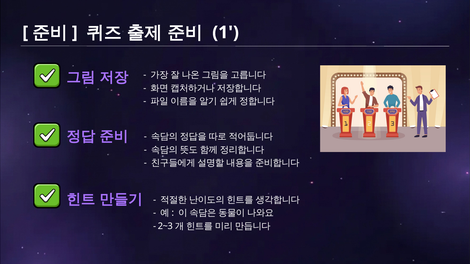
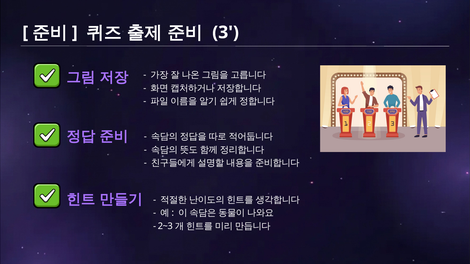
1: 1 -> 3 (226, 32)
